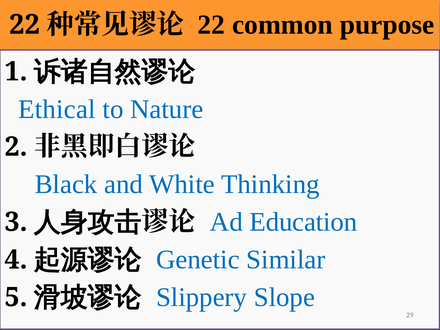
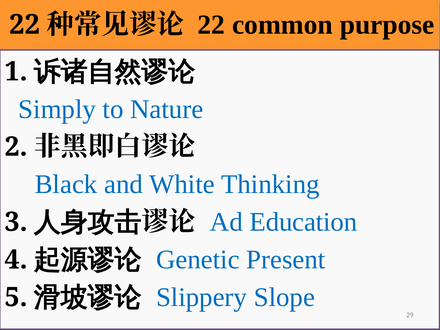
Ethical: Ethical -> Simply (57, 109)
Similar: Similar -> Present (286, 260)
